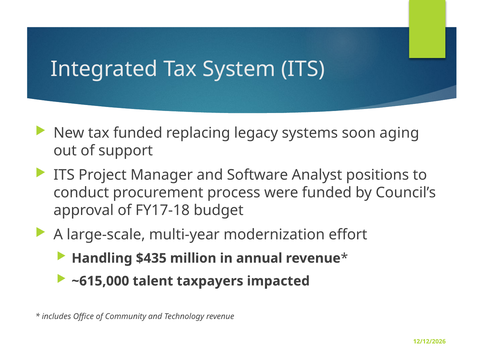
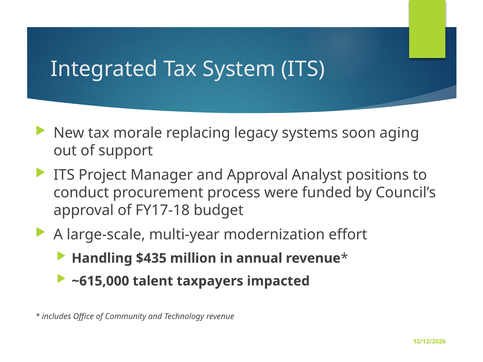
tax funded: funded -> morale (138, 133)
and Software: Software -> Approval (257, 175)
